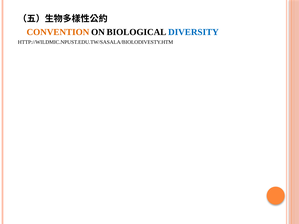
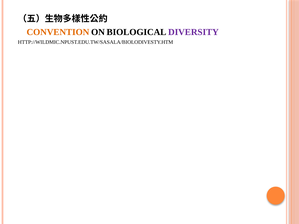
DIVERSITY colour: blue -> purple (193, 32)
